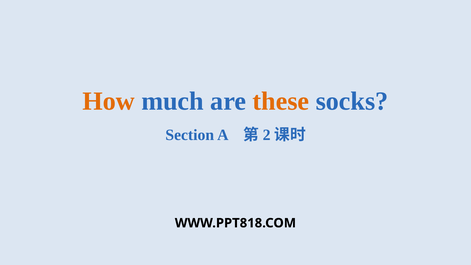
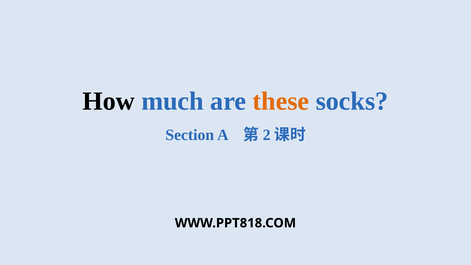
How colour: orange -> black (109, 101)
